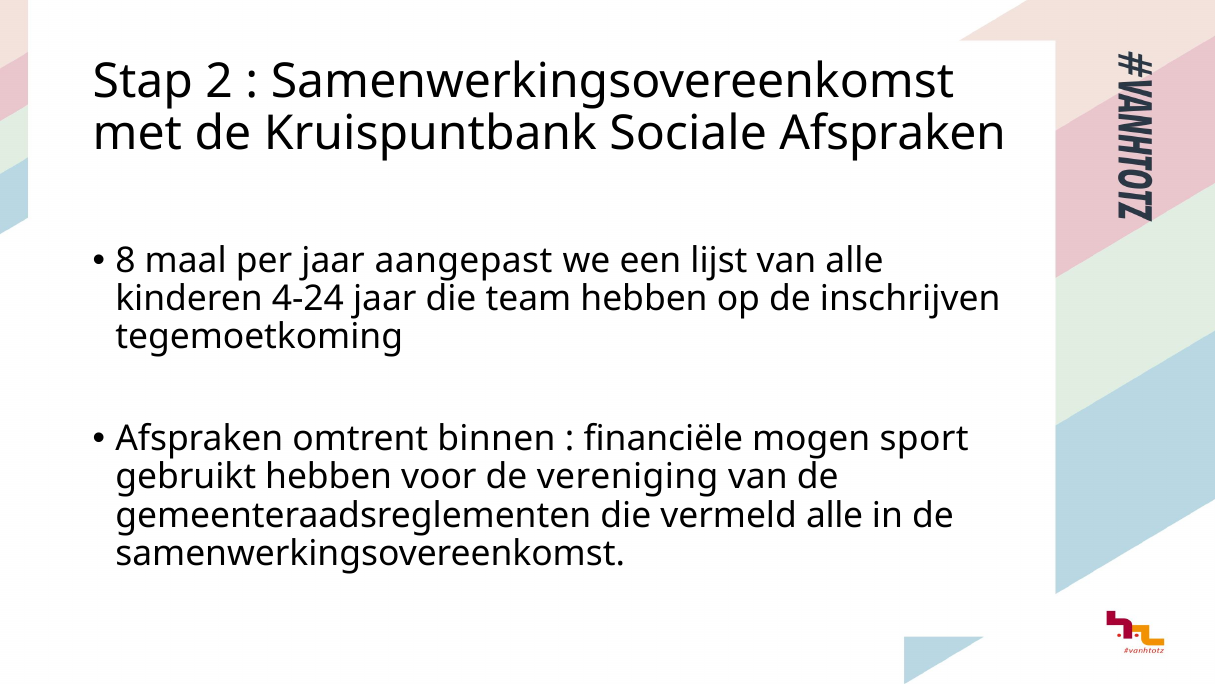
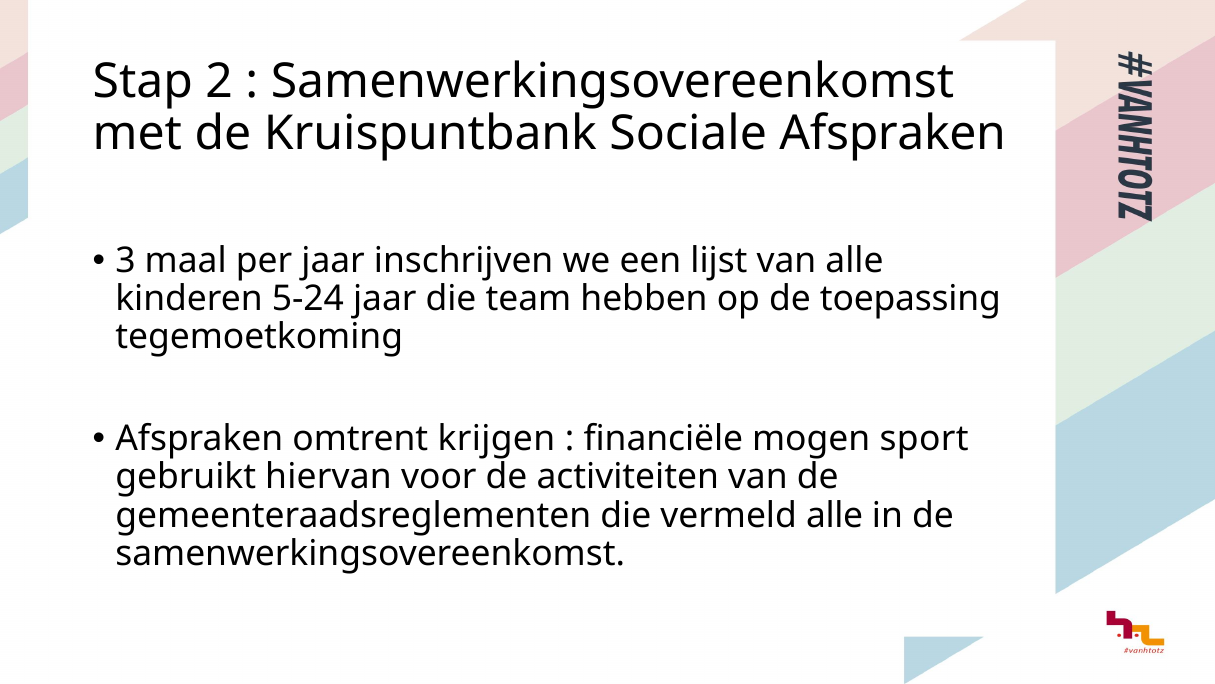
8: 8 -> 3 (126, 260)
aangepast: aangepast -> inschrijven (464, 260)
4-24: 4-24 -> 5-24 (308, 299)
inschrijven: inschrijven -> toepassing (910, 299)
binnen: binnen -> krijgen (496, 439)
gebruikt hebben: hebben -> hiervan (329, 477)
vereniging: vereniging -> activiteiten (628, 477)
